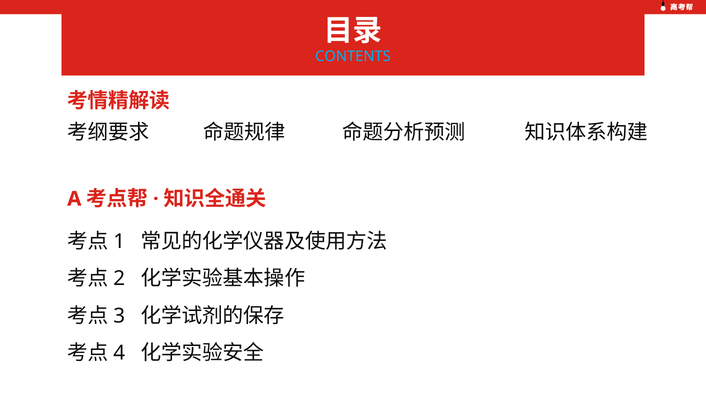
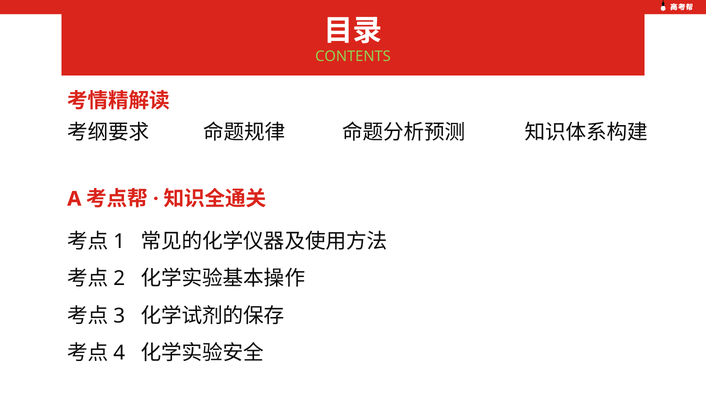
CONTENTS colour: light blue -> light green (353, 56)
